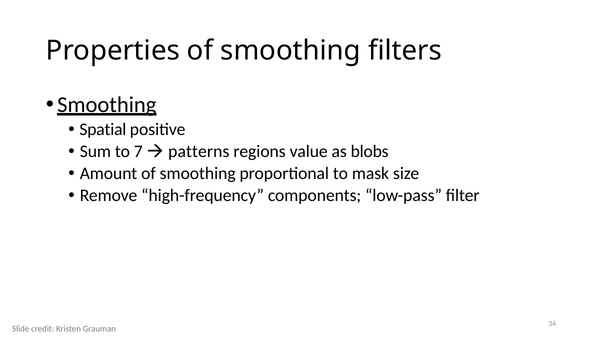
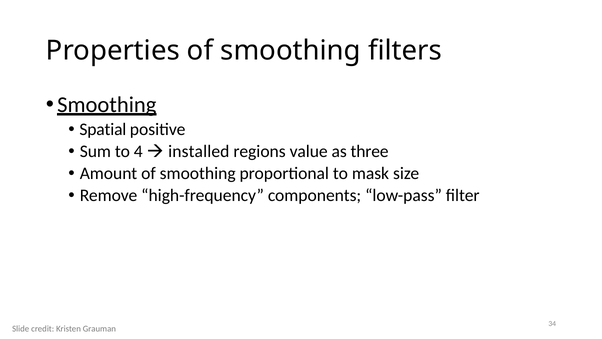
7: 7 -> 4 (138, 151)
patterns: patterns -> installed (199, 151)
blobs: blobs -> three (370, 151)
